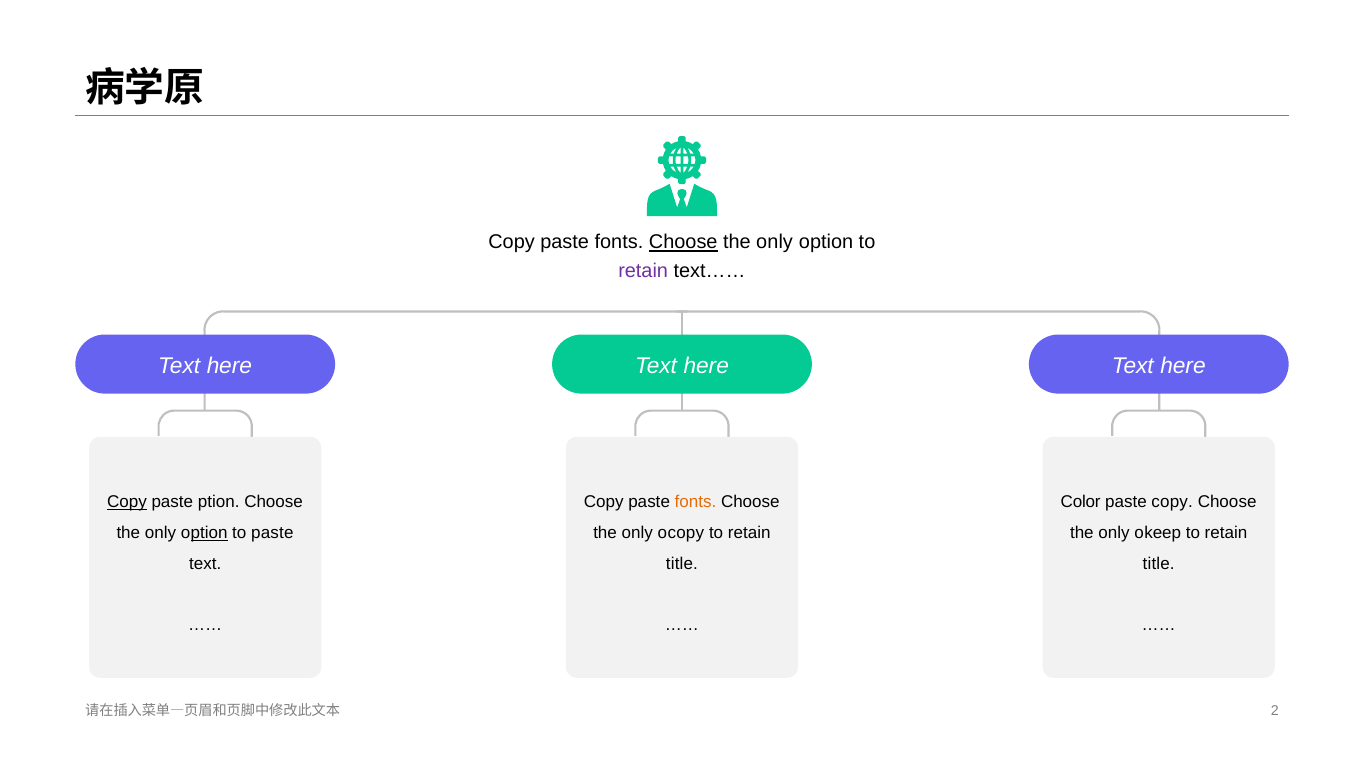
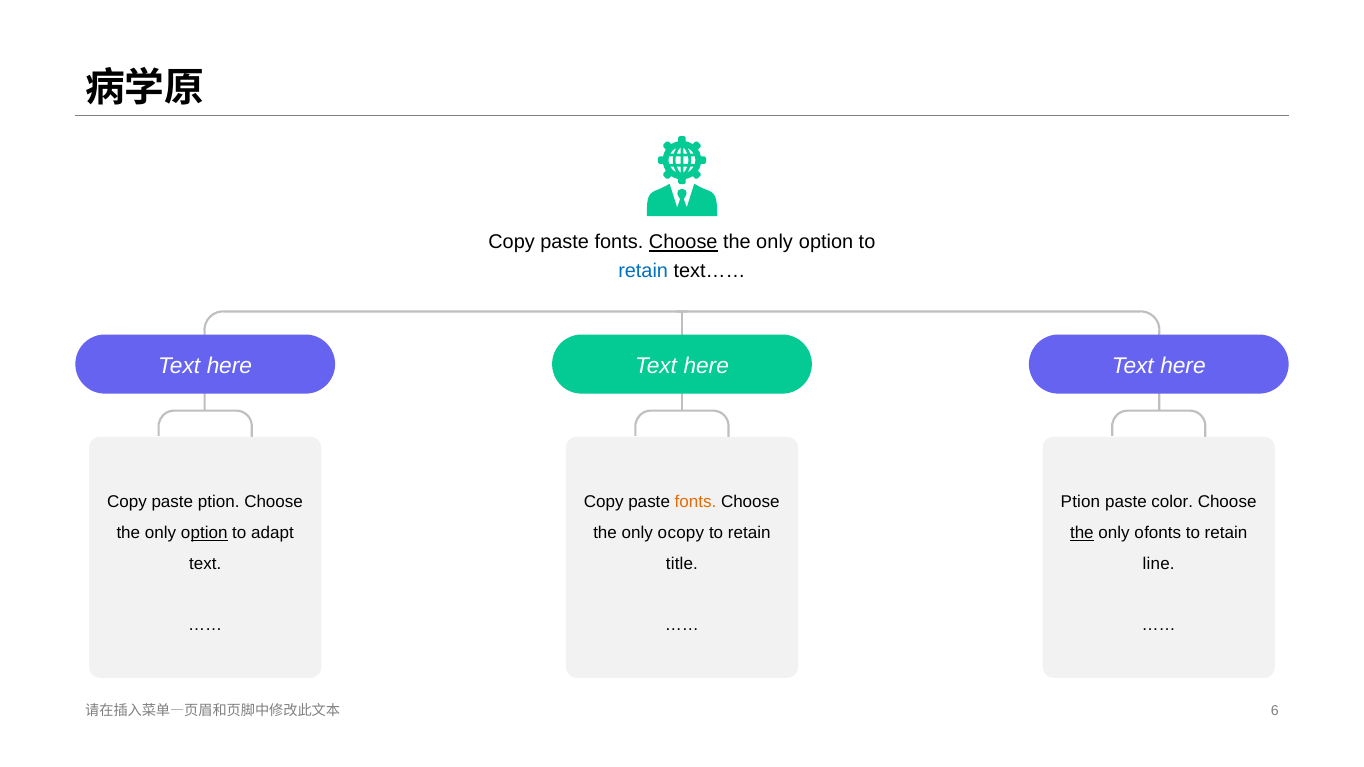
retain colour: purple -> blue (643, 271)
Copy underline: present -> none (127, 502)
Color: Color -> Ption (1080, 502)
paste copy: copy -> color (1172, 502)
to paste: paste -> adapt (272, 533)
the underline: none -> present (1082, 533)
o keep: keep -> fonts (1163, 533)
title: title -> line (1159, 564)
2: 2 -> 6 (1275, 711)
